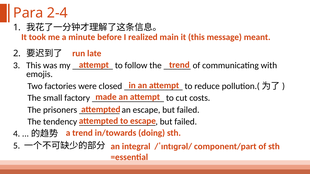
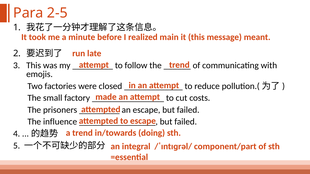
2-4: 2-4 -> 2-5 (57, 13)
tendency: tendency -> influence (60, 122)
